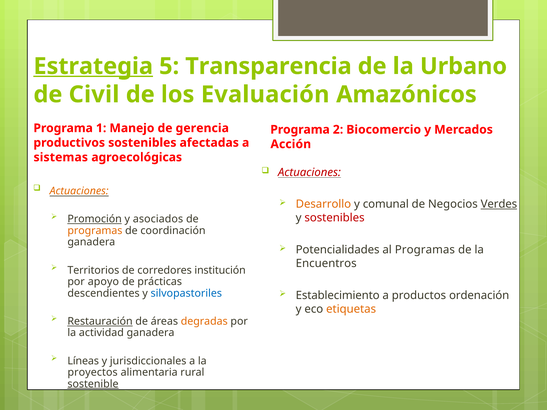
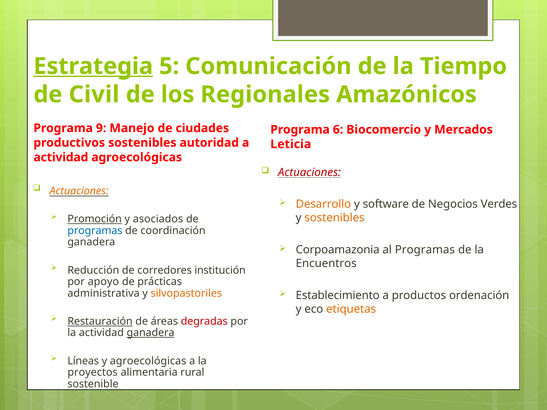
Transparencia: Transparencia -> Comunicación (268, 66)
Urbano: Urbano -> Tiempo (463, 66)
Evaluación: Evaluación -> Regionales (265, 95)
1: 1 -> 9 (101, 128)
gerencia: gerencia -> ciudades (202, 128)
2: 2 -> 6 (338, 130)
afectadas: afectadas -> autoridad (209, 143)
Acción: Acción -> Leticia (291, 144)
sistemas: sistemas -> actividad (61, 157)
comunal: comunal -> software (386, 204)
Verdes underline: present -> none (499, 204)
sostenibles colour: red -> orange (335, 218)
programas colour: orange -> blue (95, 231)
Potencialidades: Potencialidades -> Corpoamazonia (338, 250)
Territorios: Territorios -> Reducción (93, 270)
descendientes: descendientes -> administrativa (104, 293)
silvopastoriles colour: blue -> orange (186, 293)
degradas colour: orange -> red (204, 321)
ganadera underline: none -> present (151, 333)
y jurisdiccionales: jurisdiccionales -> agroecológicas (148, 361)
sostenible underline: present -> none (93, 384)
